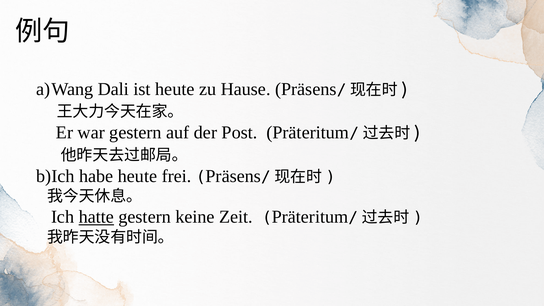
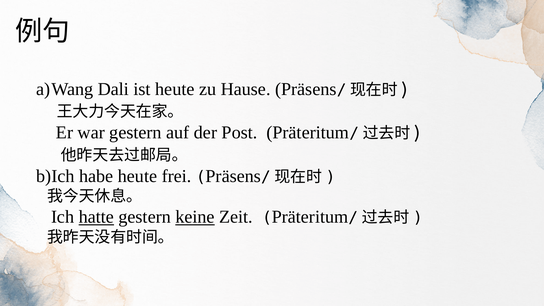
keine underline: none -> present (195, 217)
